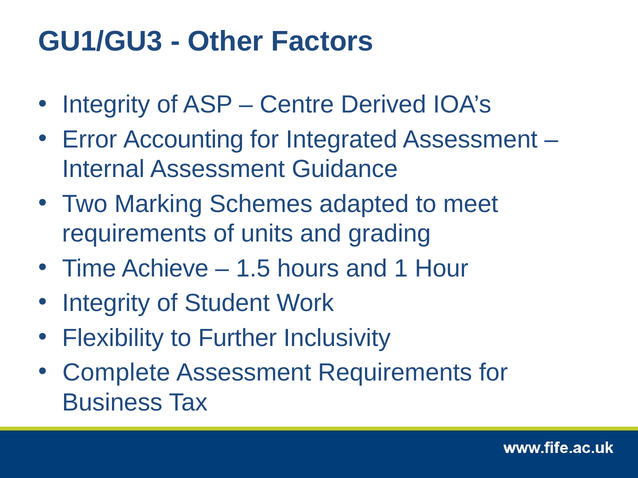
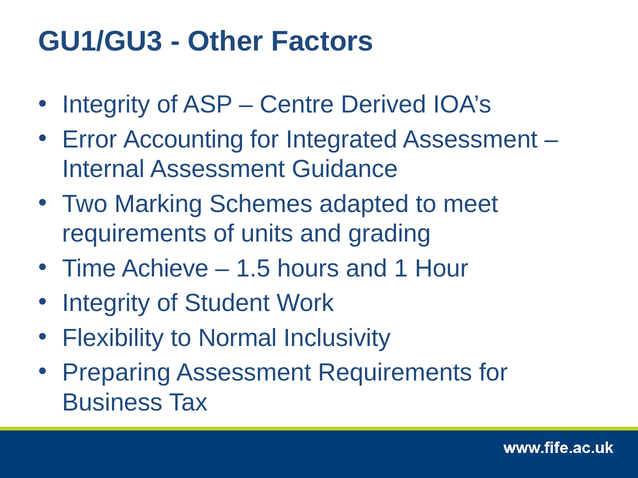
Further: Further -> Normal (238, 338)
Complete: Complete -> Preparing (116, 373)
